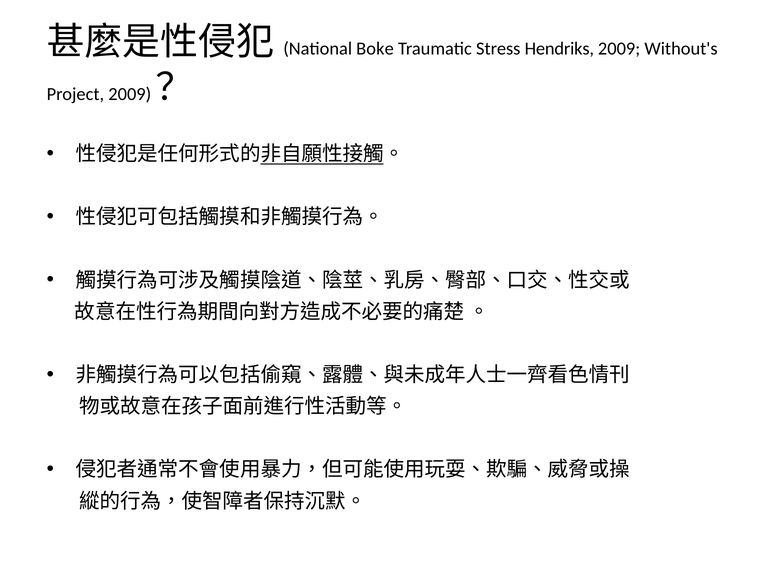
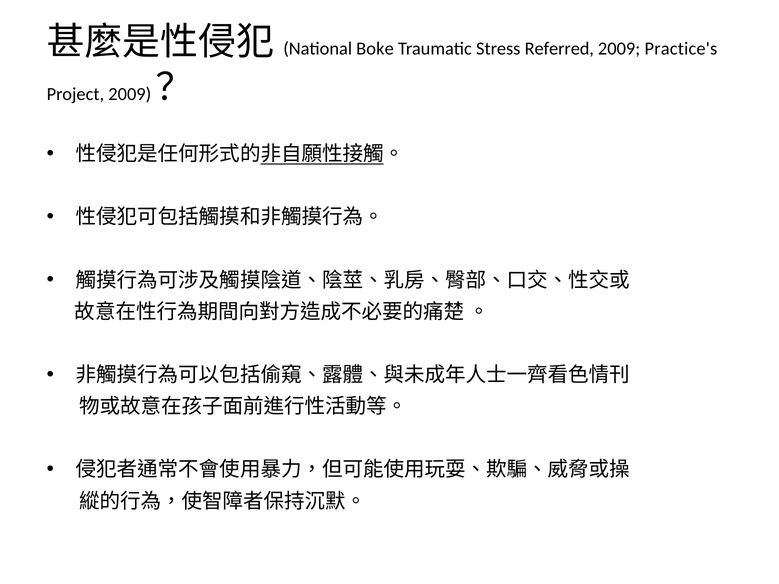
Hendriks: Hendriks -> Referred (559, 49)
Without's: Without's -> Practice's (681, 49)
